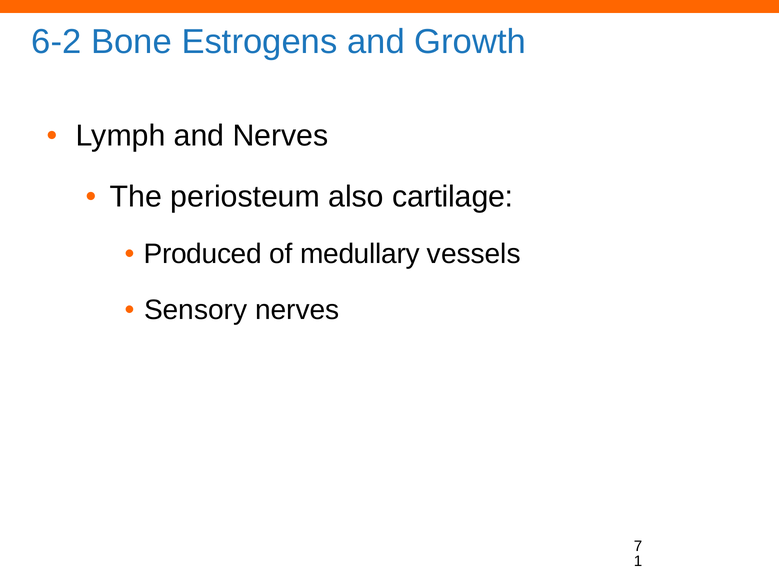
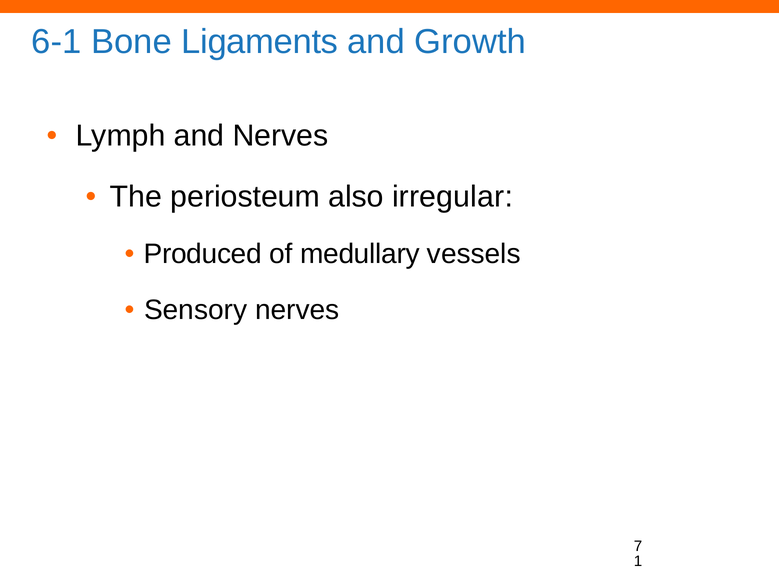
6-2: 6-2 -> 6-1 (57, 42)
Estrogens: Estrogens -> Ligaments (260, 42)
cartilage: cartilage -> irregular (452, 197)
